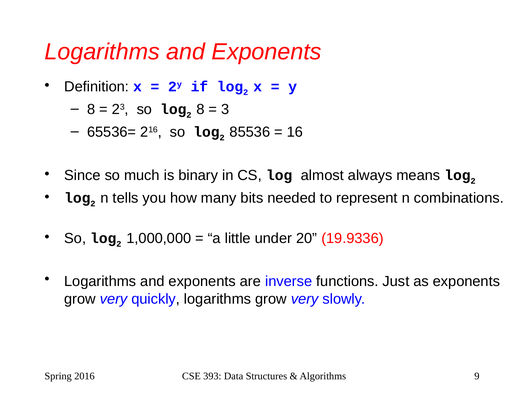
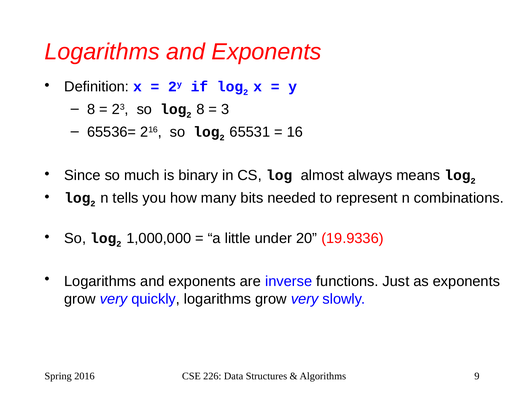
85536: 85536 -> 65531 (250, 132)
393: 393 -> 226 (212, 376)
